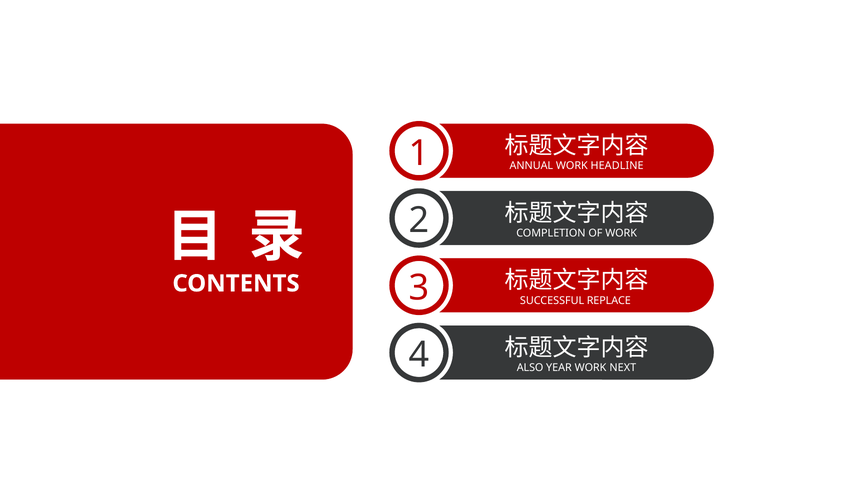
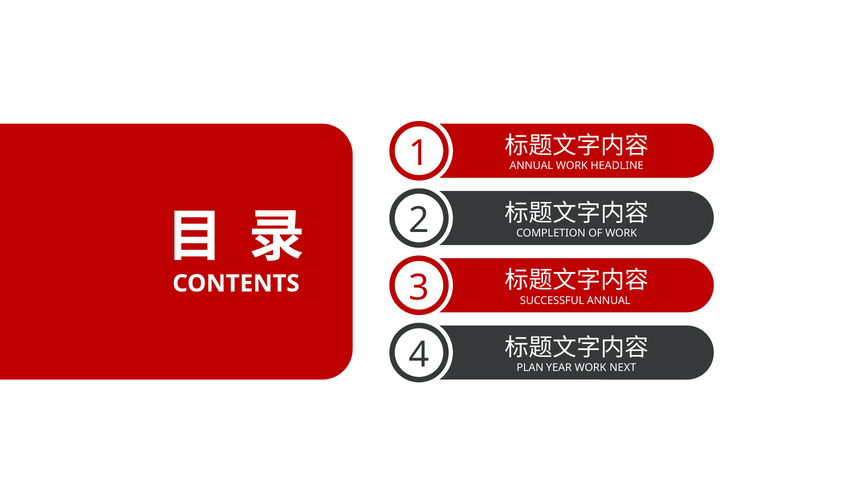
SUCCESSFUL REPLACE: REPLACE -> ANNUAL (609, 300)
ALSO: ALSO -> PLAN (530, 367)
